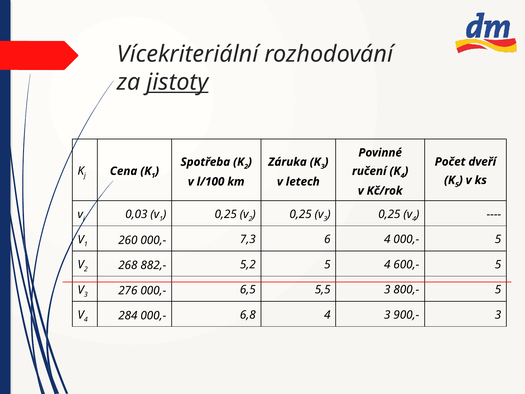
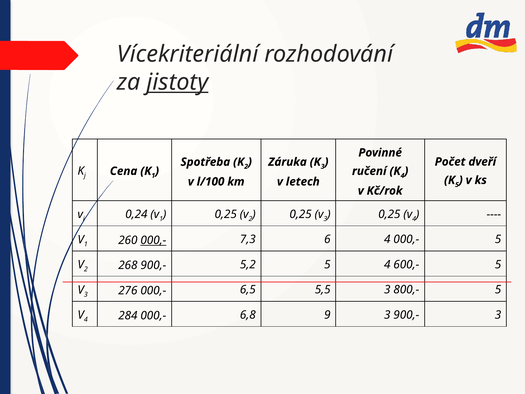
0,03: 0,03 -> 0,24 (136, 214)
000,- underline: none -> present (153, 240)
268 882,-: 882,- -> 900,- (153, 265)
6,8 4: 4 -> 9 (327, 315)
